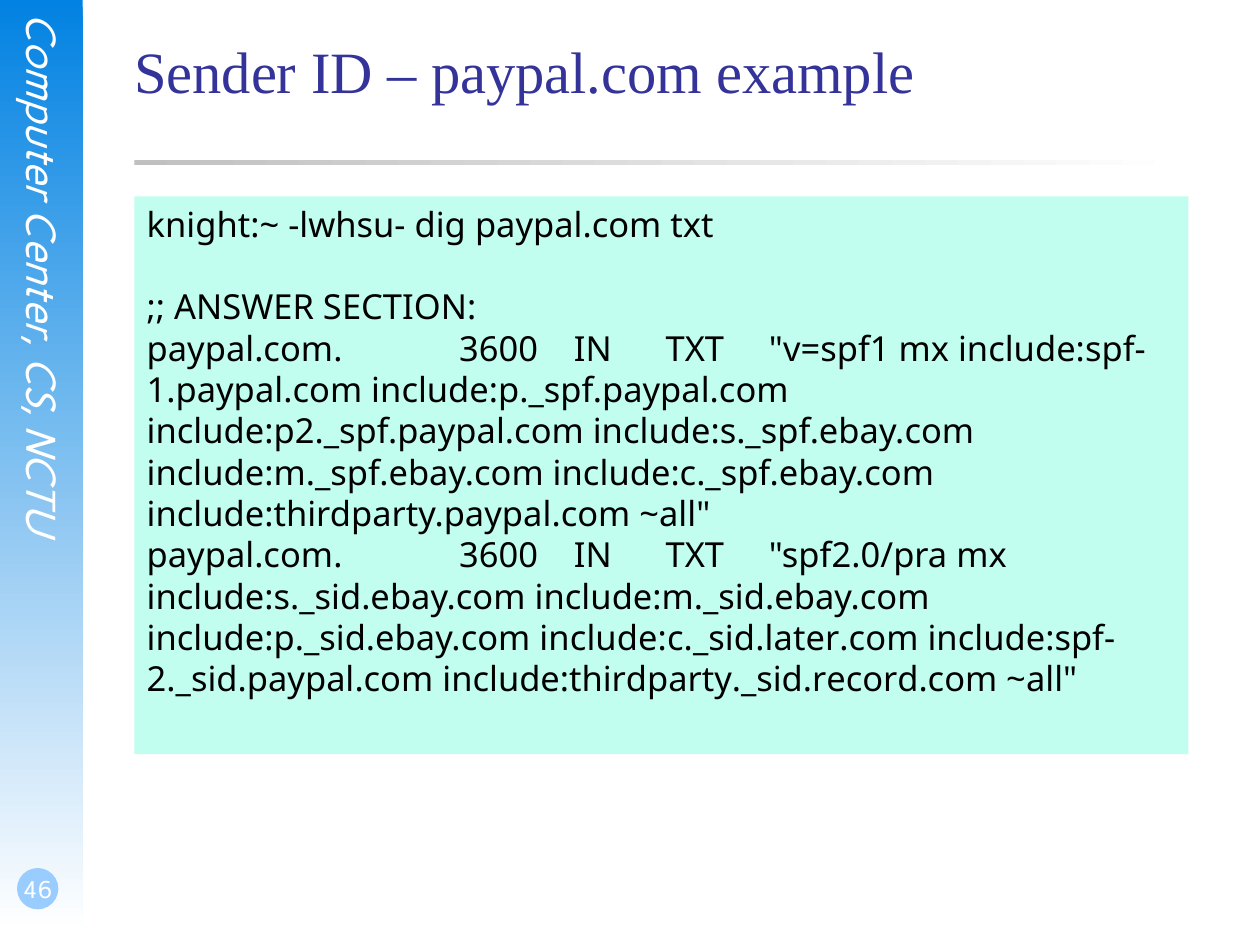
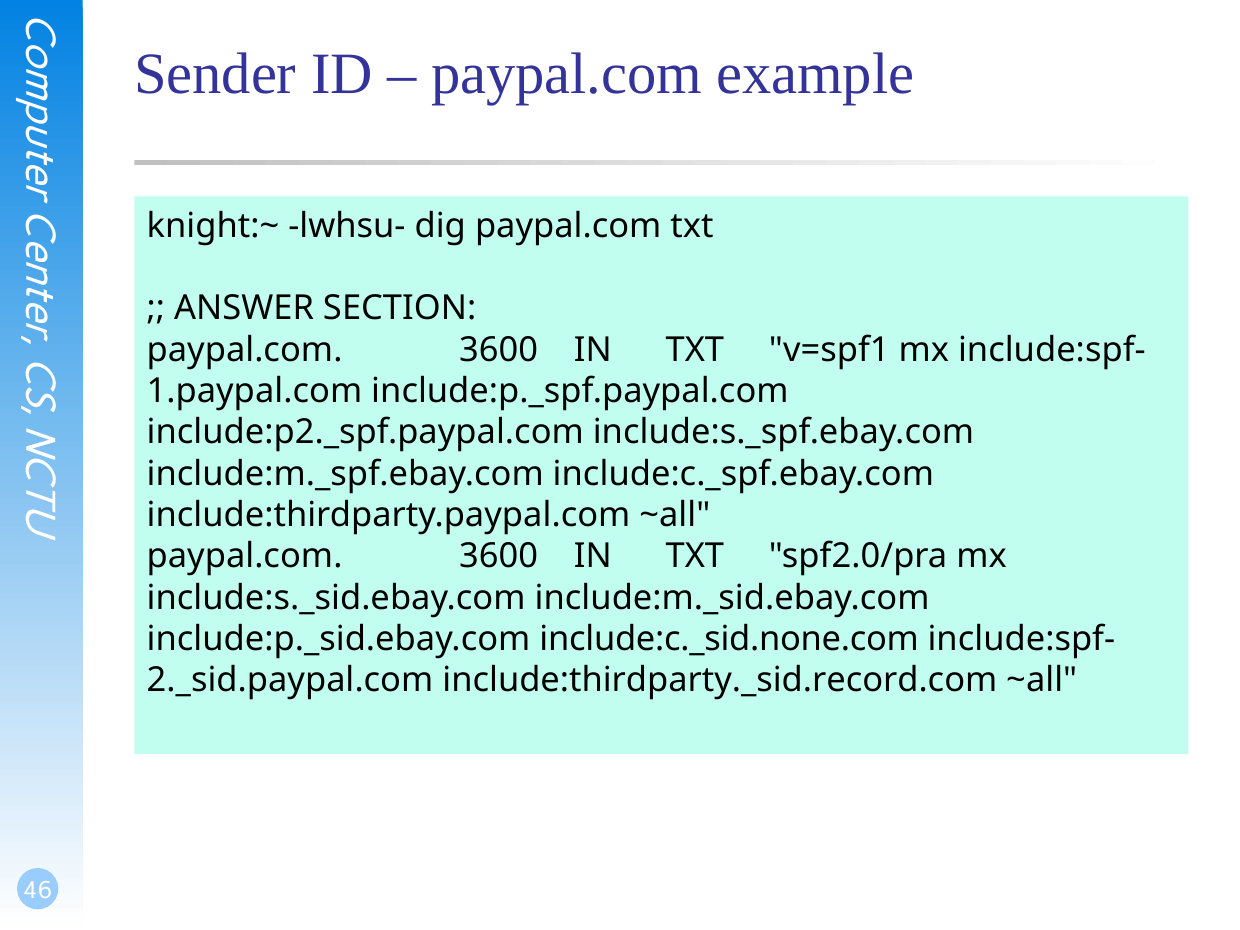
include:c._sid.later.com: include:c._sid.later.com -> include:c._sid.none.com (729, 639)
